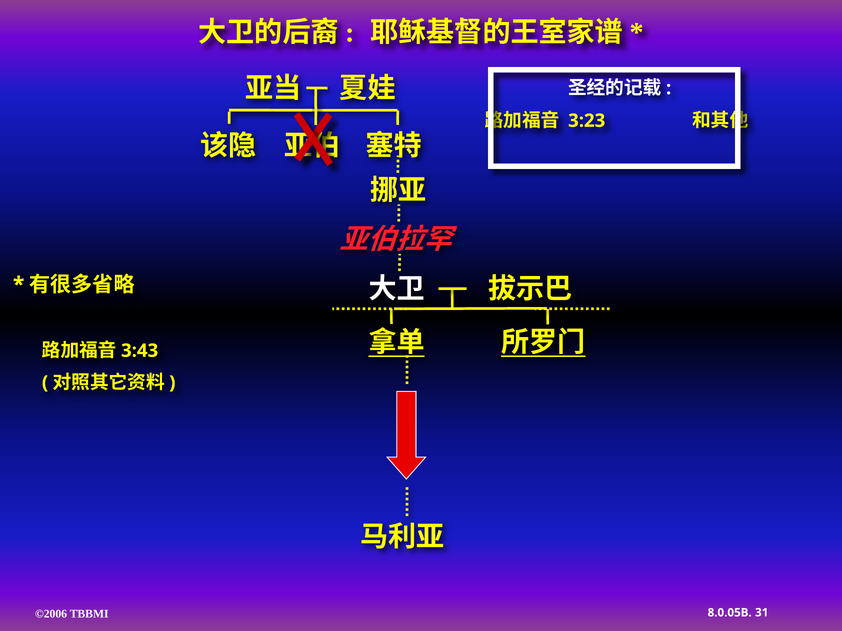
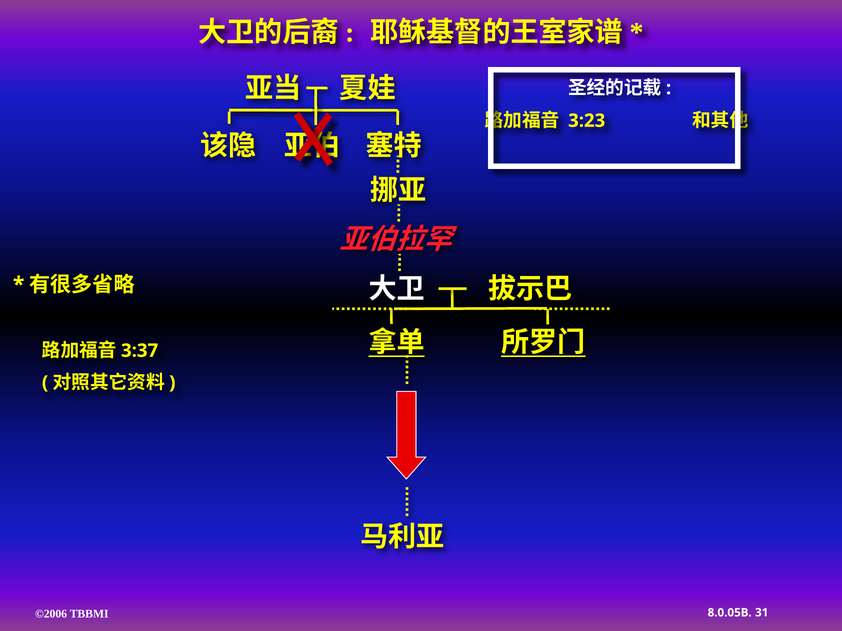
3:43: 3:43 -> 3:37 (140, 351)
